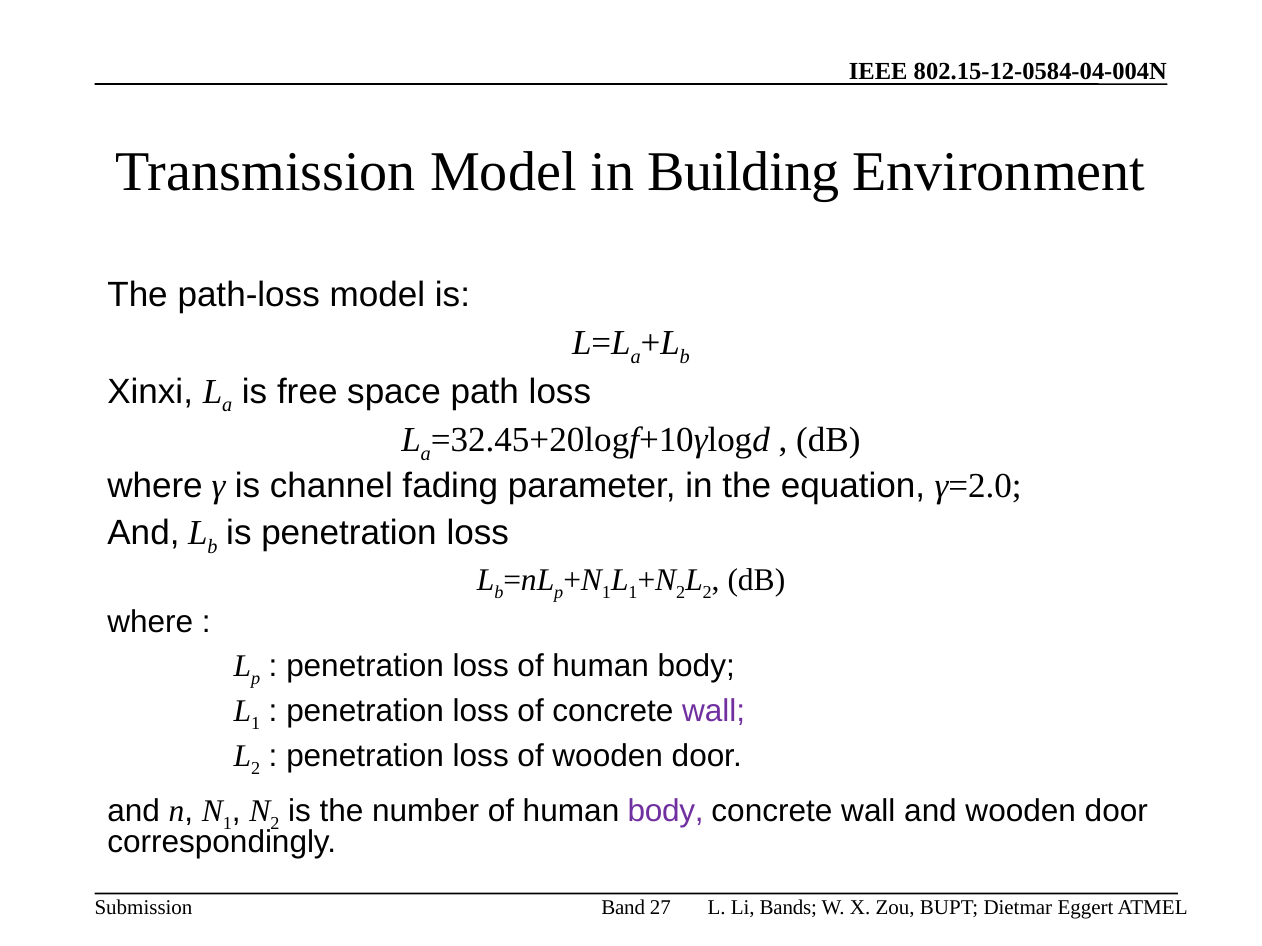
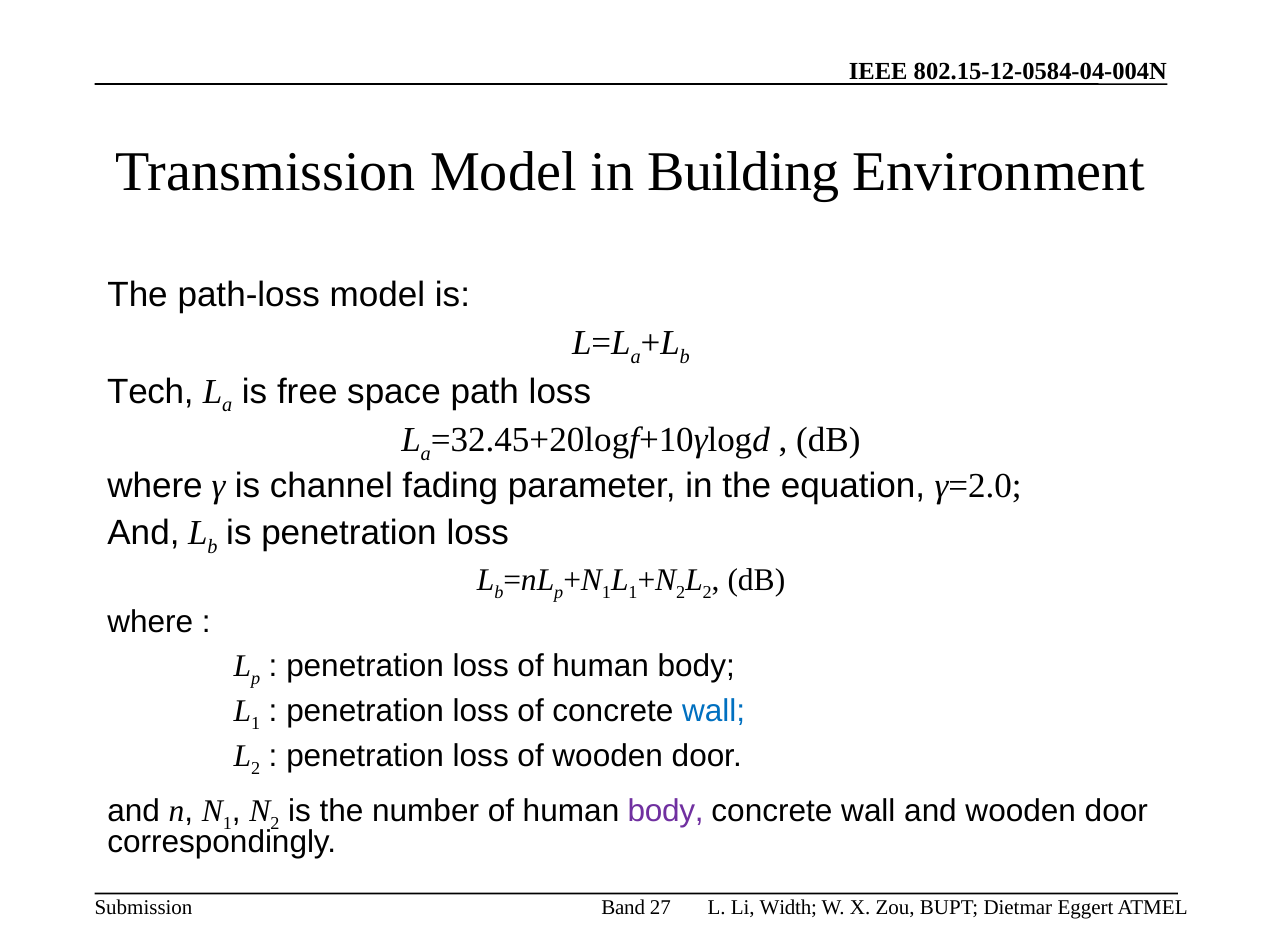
Xinxi: Xinxi -> Tech (150, 392)
wall colour: purple -> blue (714, 711)
Bands: Bands -> Width (788, 908)
